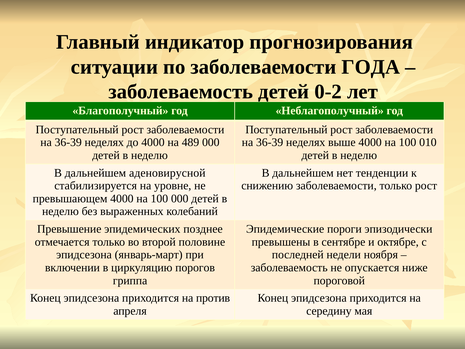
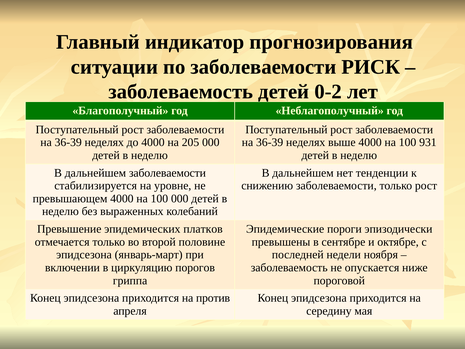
ГОДА: ГОДА -> РИСК (371, 67)
489: 489 -> 205 (190, 142)
010: 010 -> 931 (428, 142)
дальнейшем аденовирусной: аденовирусной -> заболеваемости (167, 173)
позднее: позднее -> платков (203, 229)
